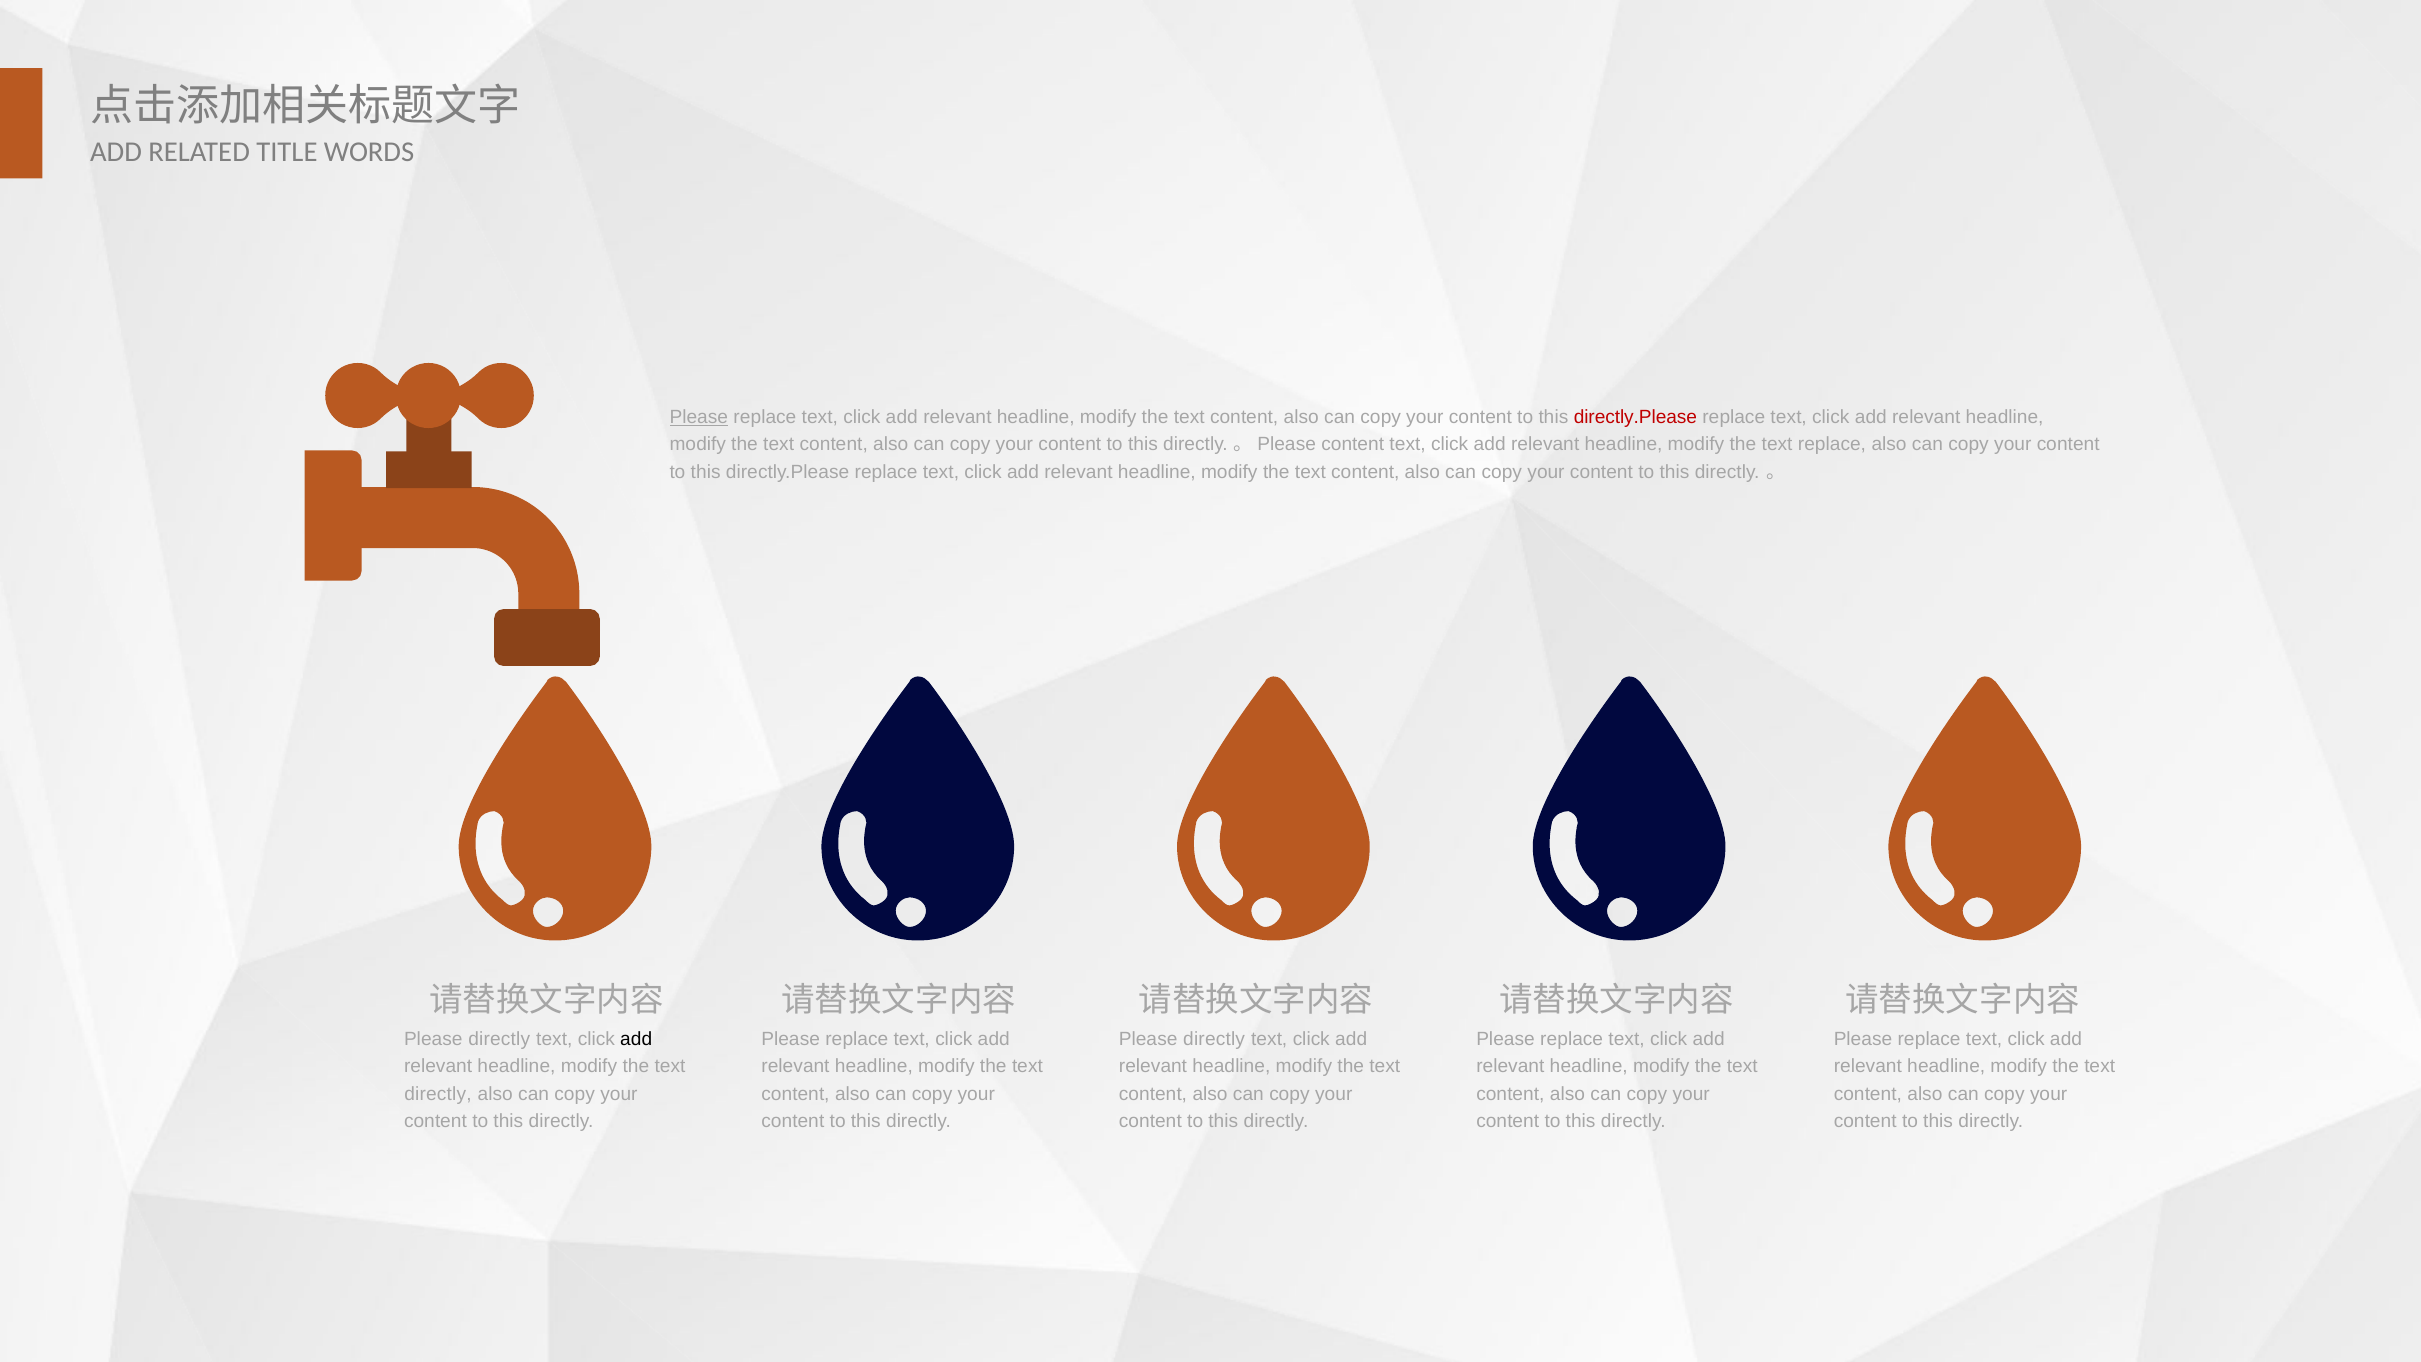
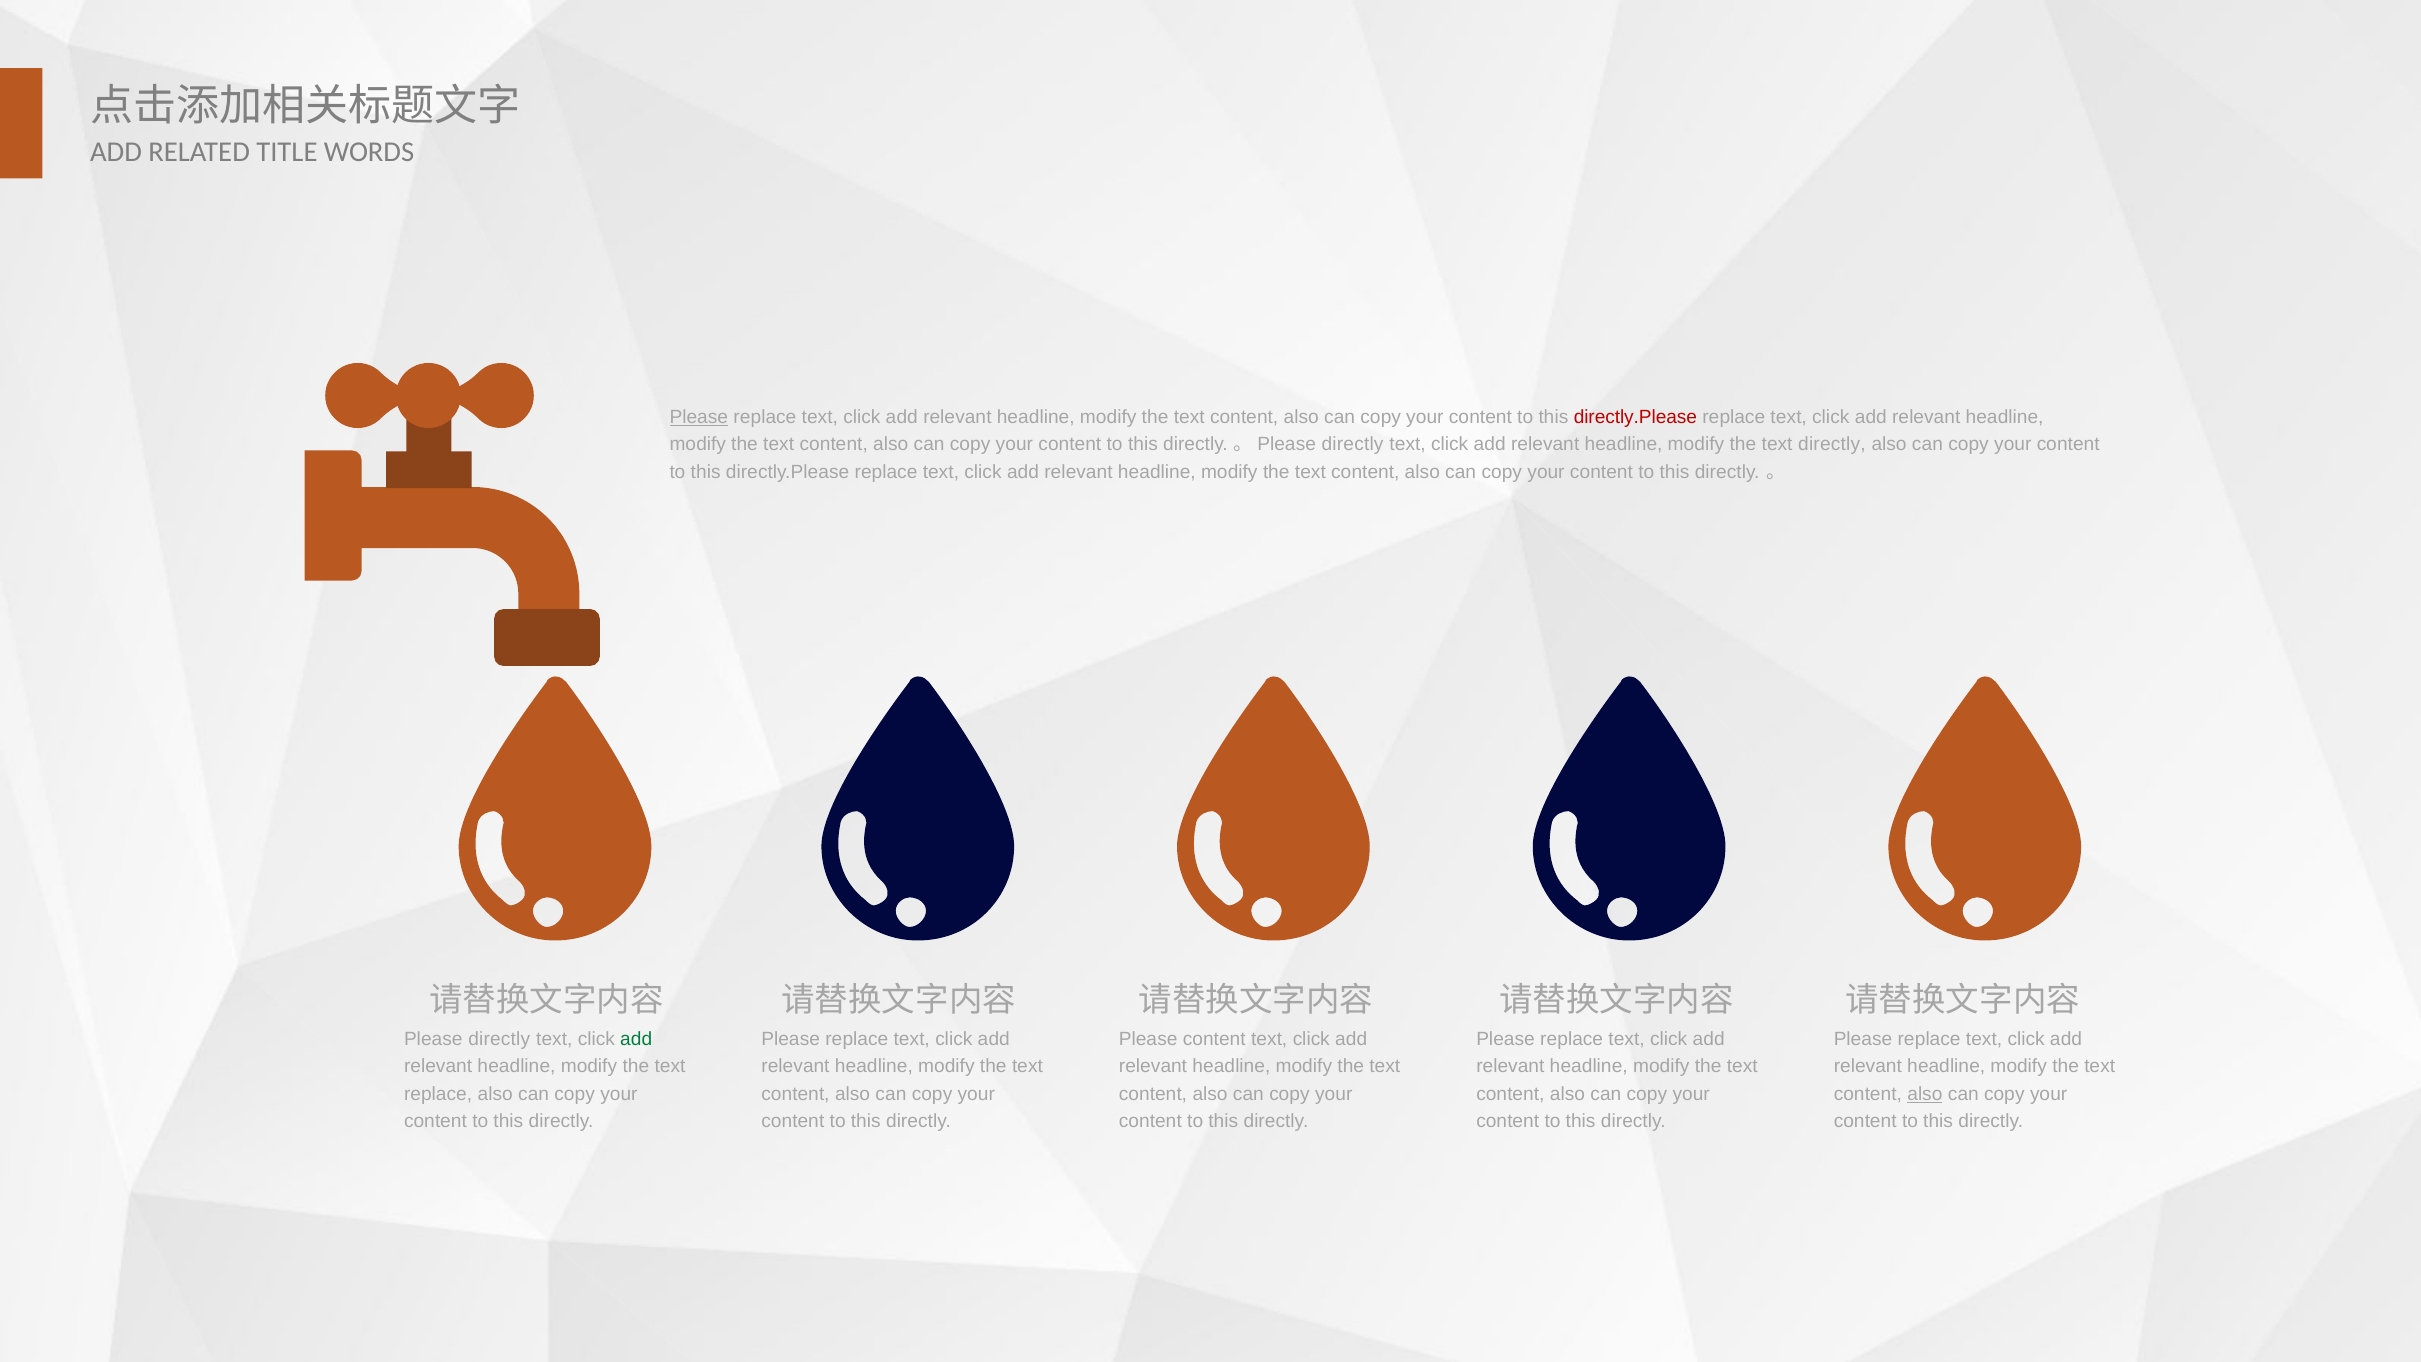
content: content -> directly (1353, 445)
text replace: replace -> directly (1832, 445)
add colour: black -> green (636, 1039)
directly: directly -> content (1214, 1039)
directly: directly -> replace (438, 1094)
also underline: none -> present (1925, 1094)
